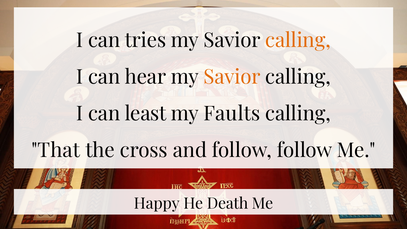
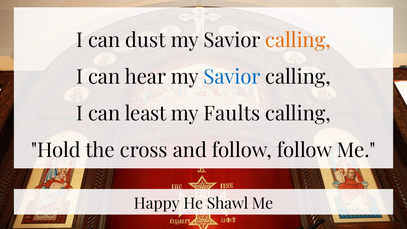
tries: tries -> dust (145, 40)
Savior colour: orange -> blue (232, 77)
That: That -> Hold (56, 150)
Death: Death -> Shawl (228, 204)
